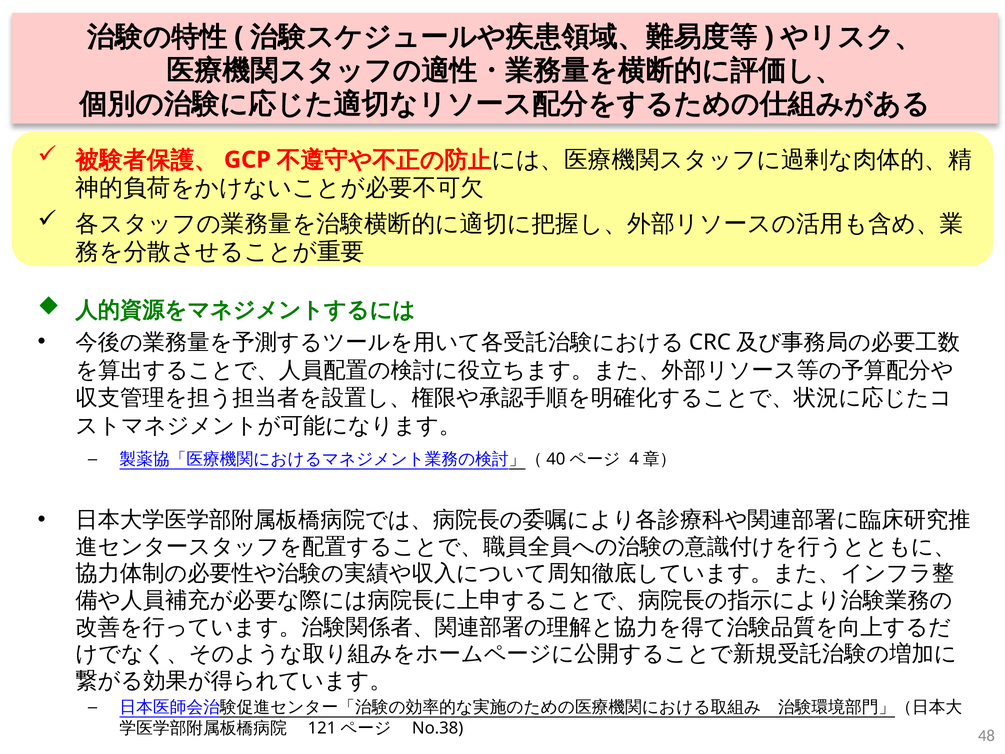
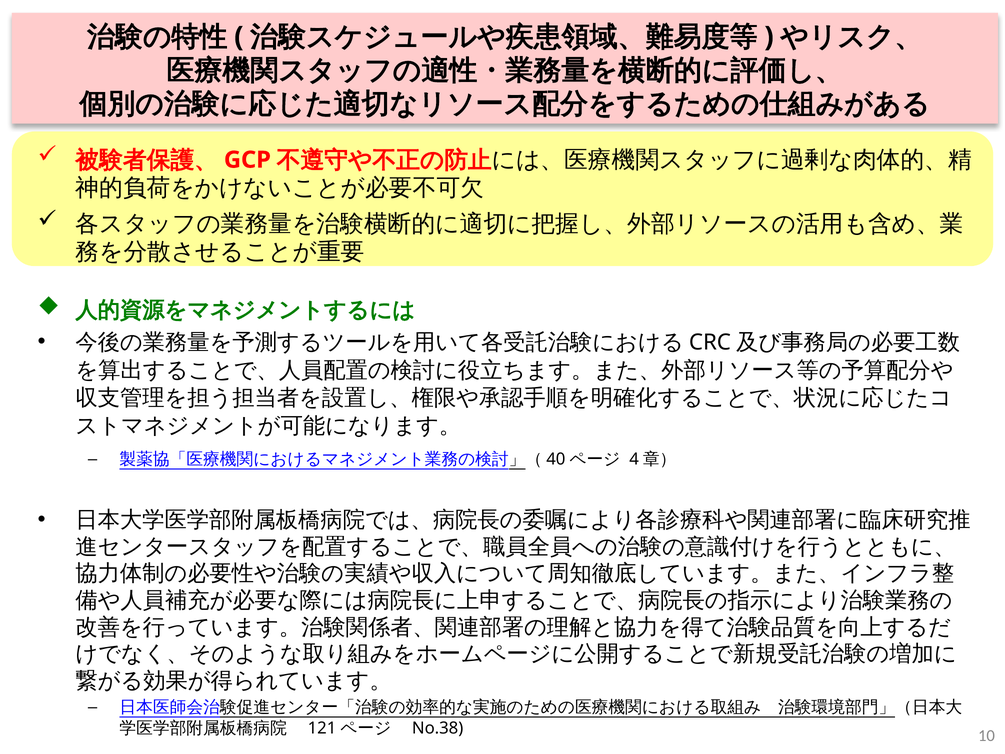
48: 48 -> 10 (986, 736)
